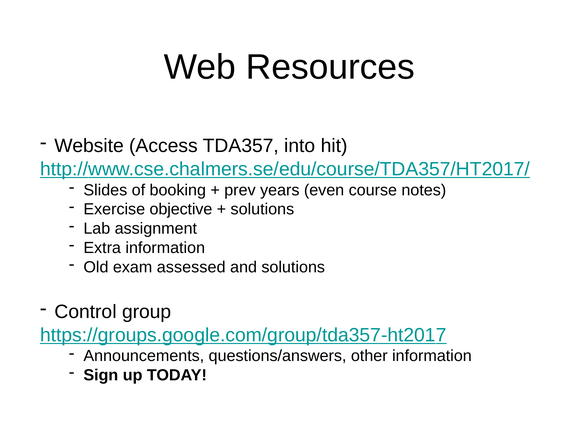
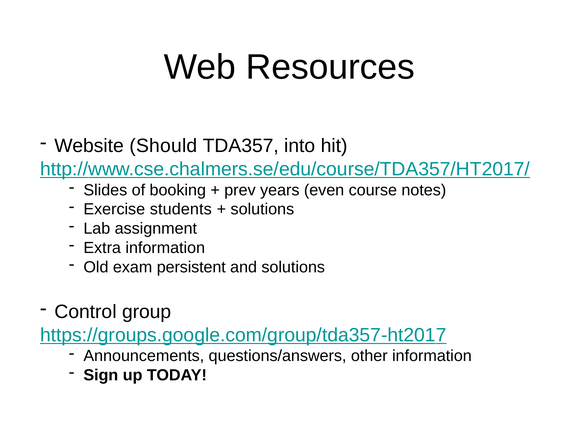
Access: Access -> Should (163, 146)
objective: objective -> students (181, 209)
assessed: assessed -> persistent (191, 267)
